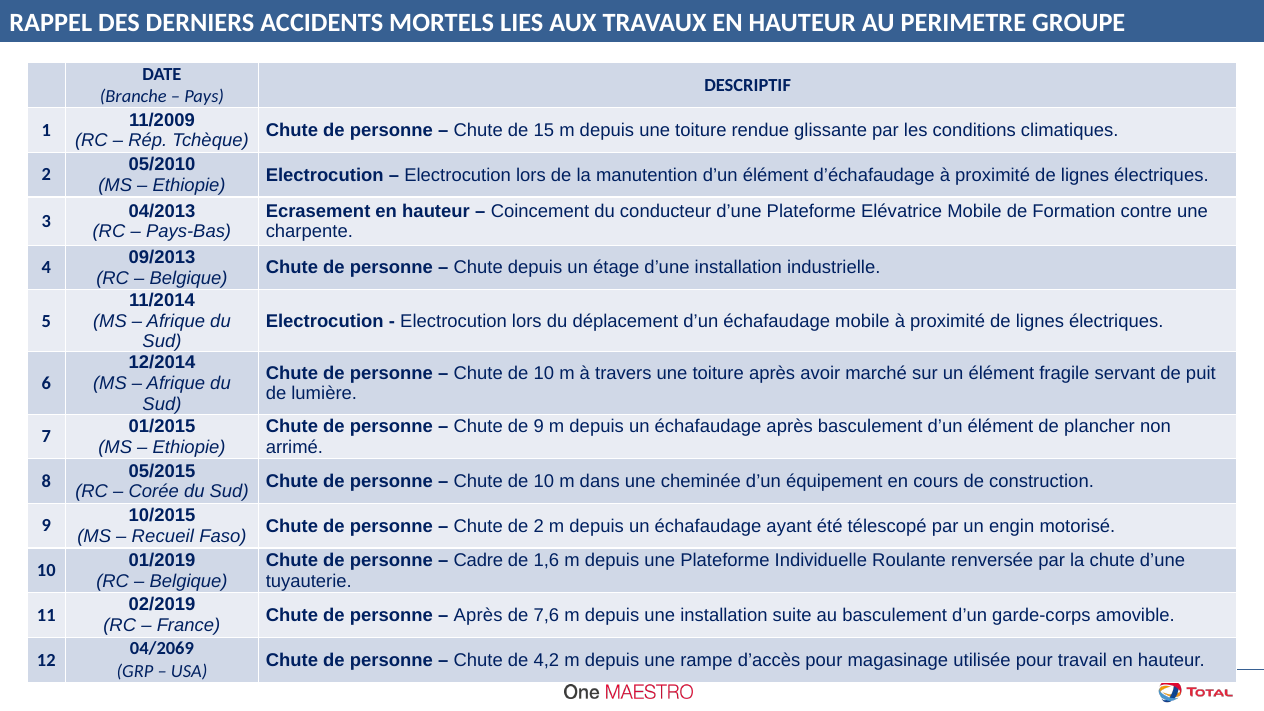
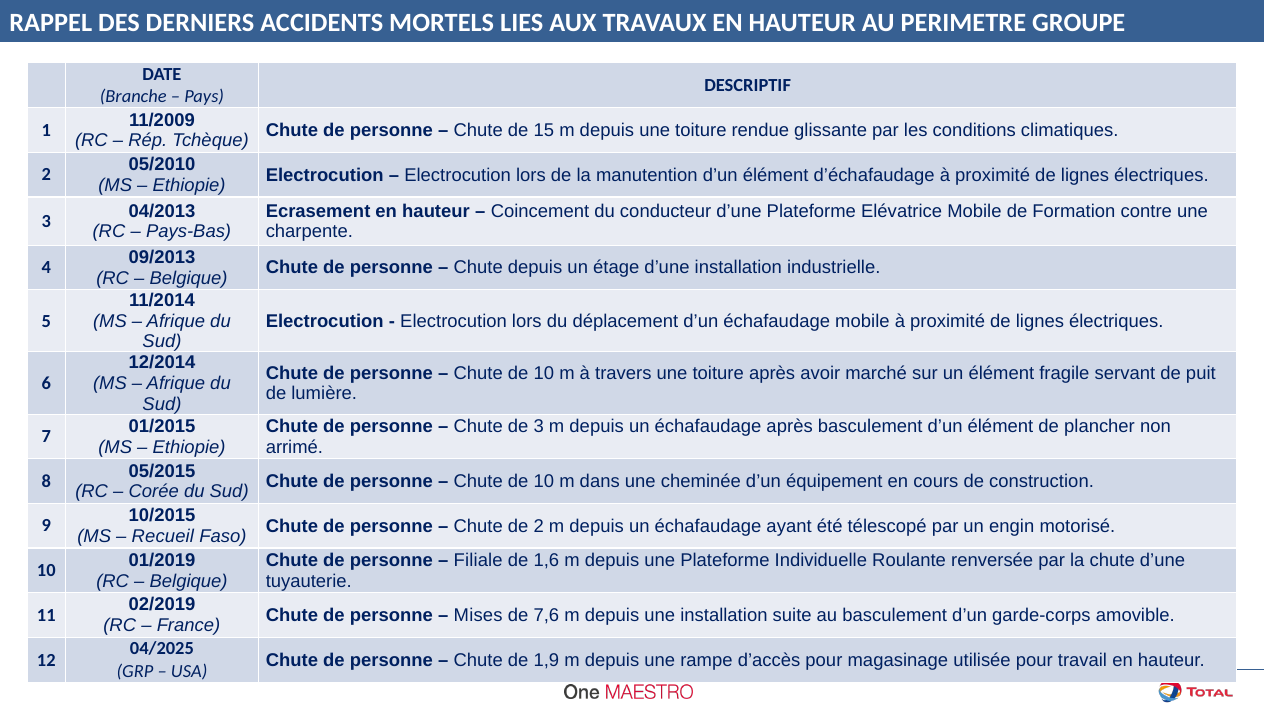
de 9: 9 -> 3 (539, 426)
Cadre: Cadre -> Filiale (478, 560)
Après: Après -> Mises (478, 615)
04/2069: 04/2069 -> 04/2025 (162, 649)
4,2: 4,2 -> 1,9 (546, 660)
